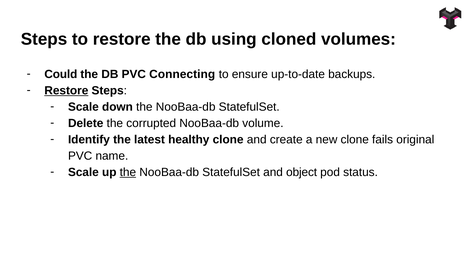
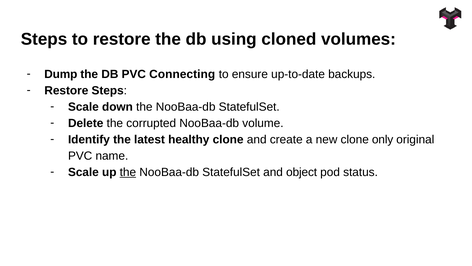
Could: Could -> Dump (61, 74)
Restore underline: present -> none (66, 91)
fails: fails -> only (383, 139)
